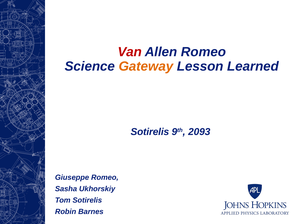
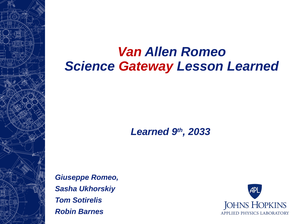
Gateway colour: orange -> red (146, 66)
Sotirelis: Sotirelis -> Learned (150, 132)
2093: 2093 -> 2033 (199, 132)
